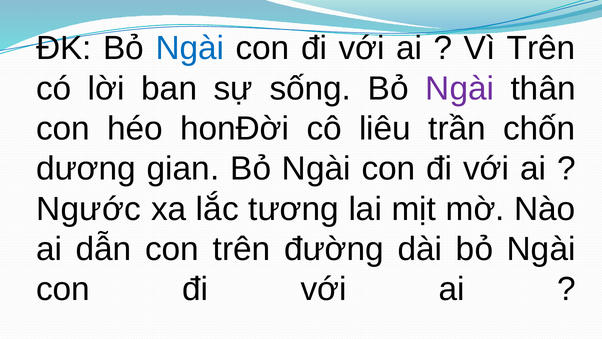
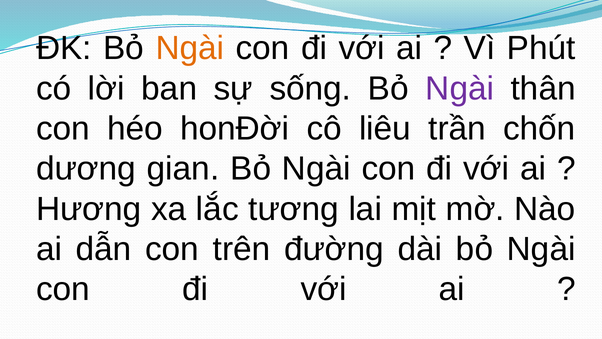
Ngài colour: blue -> orange (190, 48)
Vì Trên: Trên -> Phút (541, 48)
Ngước: Ngước -> Hương (89, 209)
